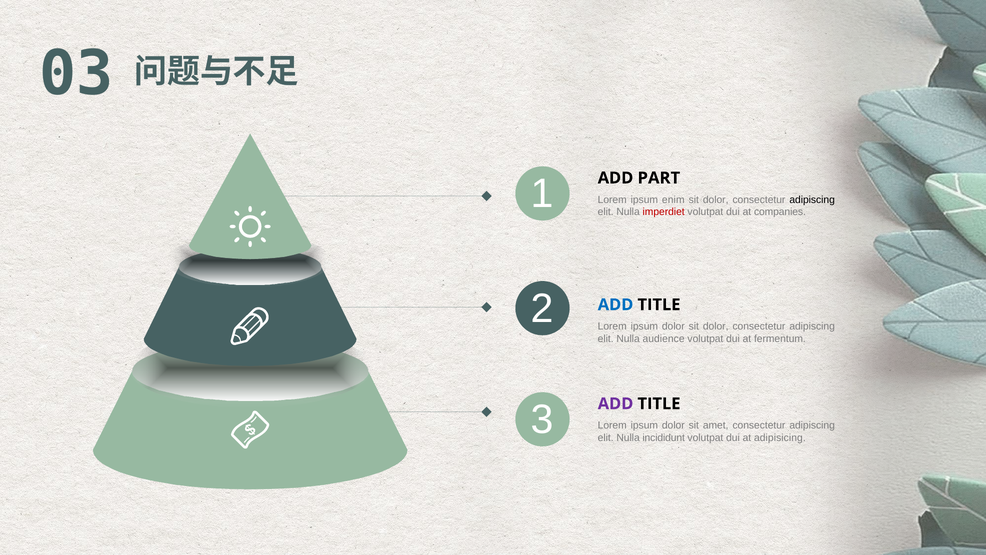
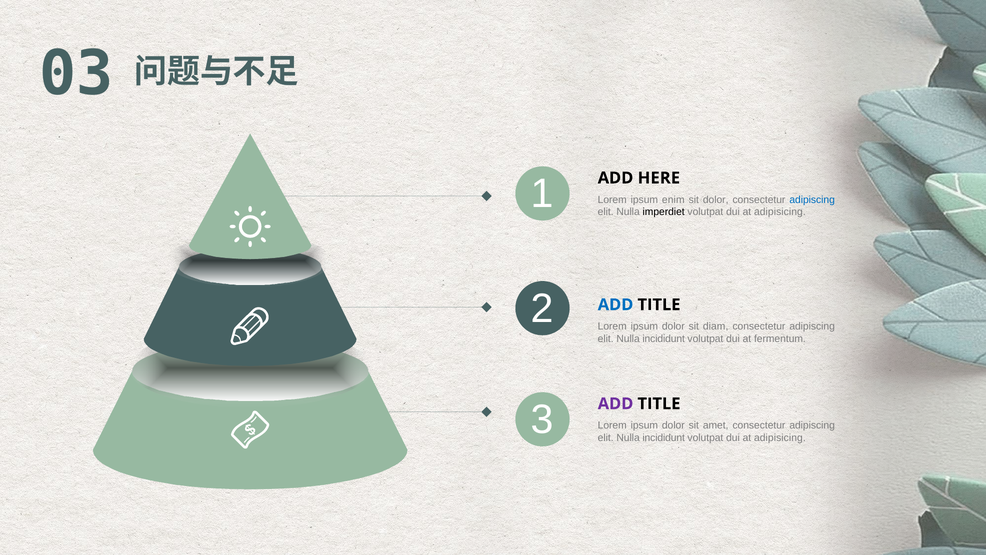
PART: PART -> HERE (659, 178)
adipiscing colour: black -> blue (812, 200)
imperdiet colour: red -> black (664, 212)
companies: companies -> adipisicing (780, 212)
dolor sit dolor: dolor -> diam (716, 326)
audience: audience -> incididunt (664, 339)
